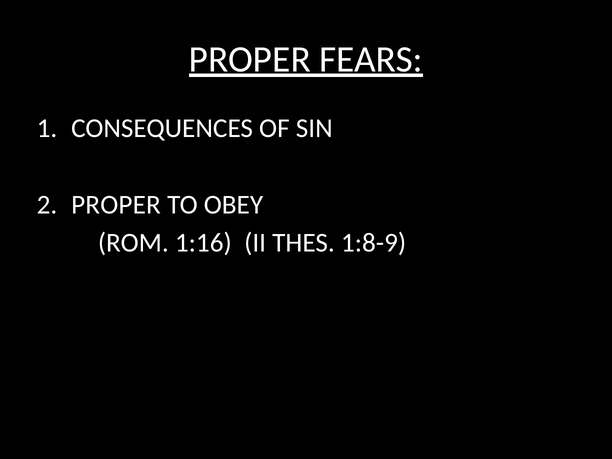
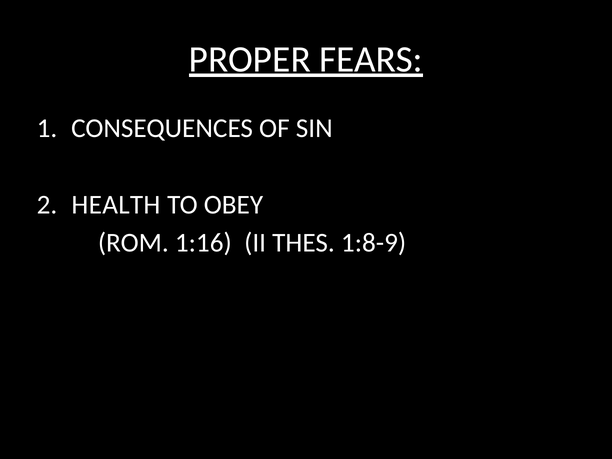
PROPER: PROPER -> HEALTH (116, 205)
